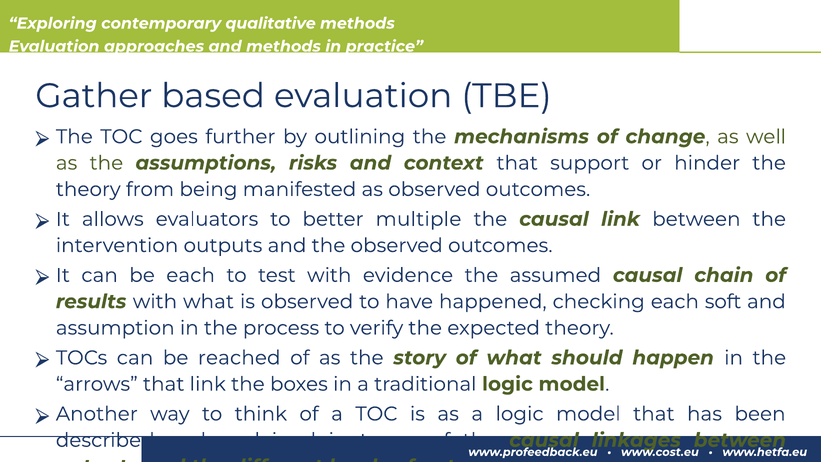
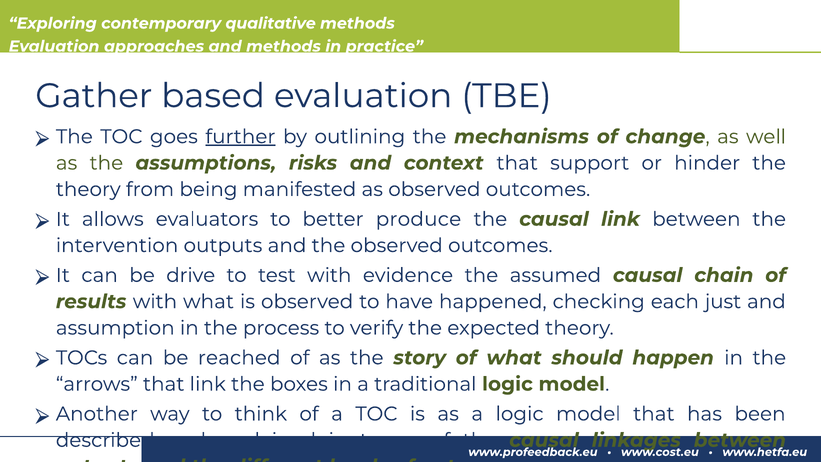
further underline: none -> present (240, 137)
multiple: multiple -> produce (418, 219)
be each: each -> drive (191, 275)
soft: soft -> just (723, 302)
